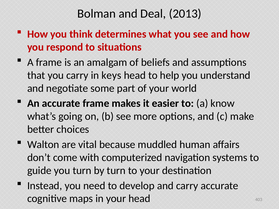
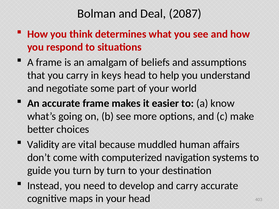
2013: 2013 -> 2087 (185, 14)
Walton: Walton -> Validity (43, 145)
